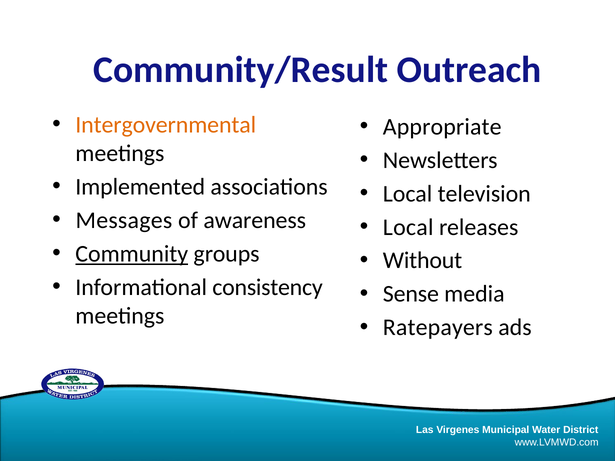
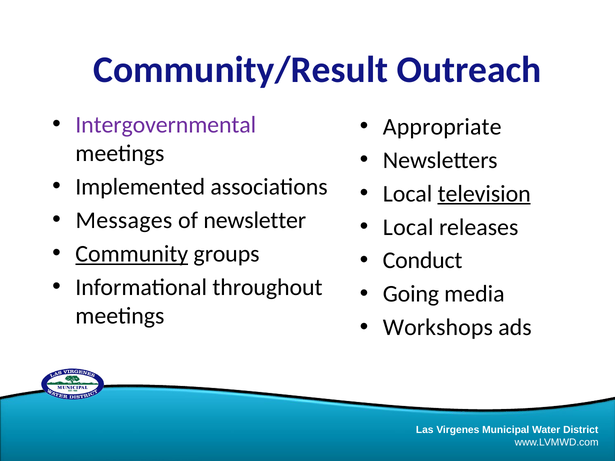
Intergovernmental colour: orange -> purple (166, 125)
television underline: none -> present (484, 194)
awareness: awareness -> newsletter (255, 220)
Without: Without -> Conduct (423, 261)
consistency: consistency -> throughout (267, 287)
Sense: Sense -> Going (411, 294)
Ratepayers: Ratepayers -> Workshops (438, 328)
